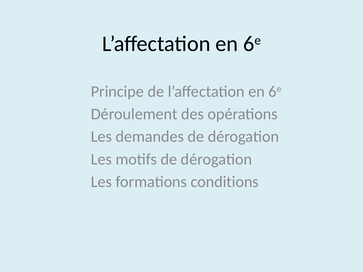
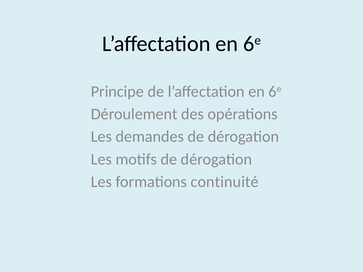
conditions: conditions -> continuité (225, 182)
